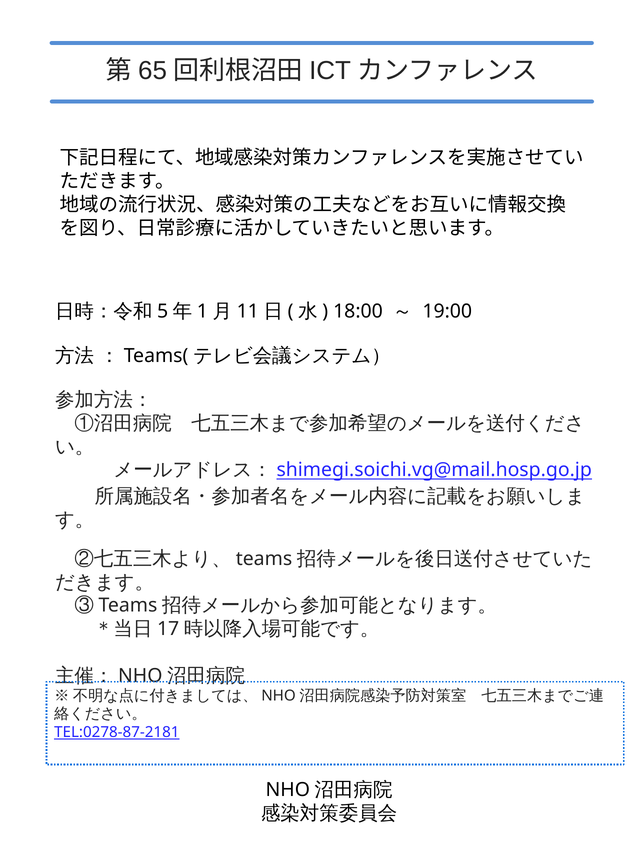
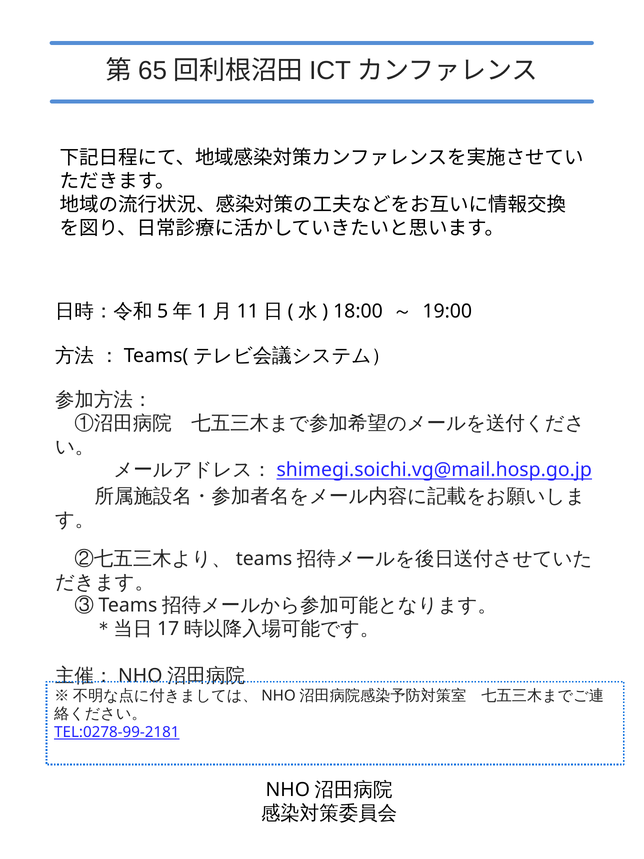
TEL:0278-87-2181: TEL:0278-87-2181 -> TEL:0278-99-2181 (117, 732)
